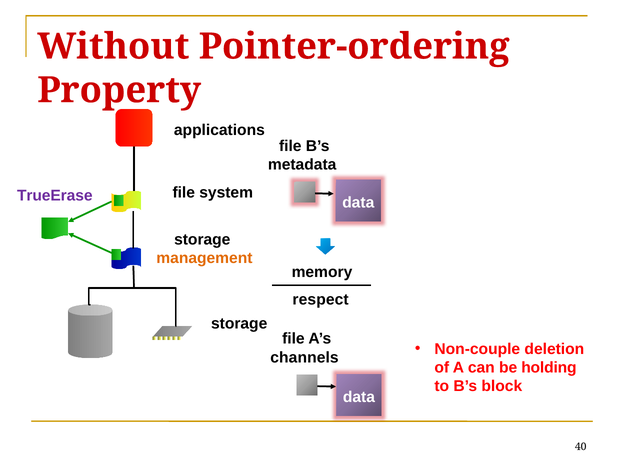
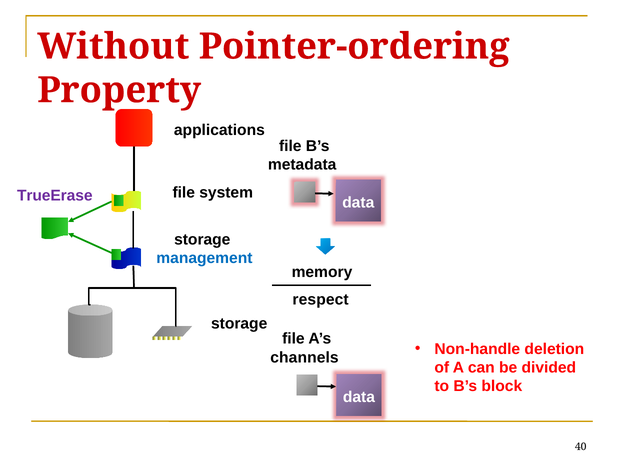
management colour: orange -> blue (204, 258)
Non-couple: Non-couple -> Non-handle (477, 349)
holding: holding -> divided (549, 368)
